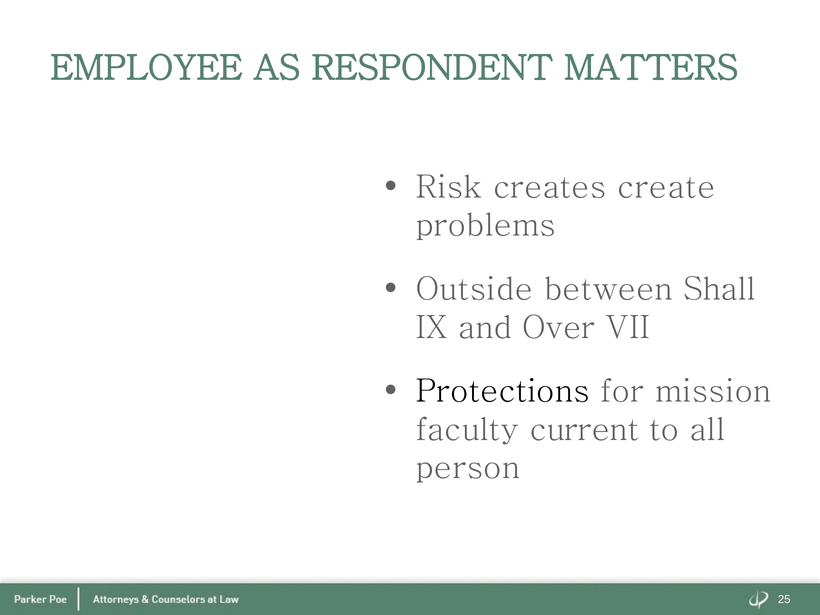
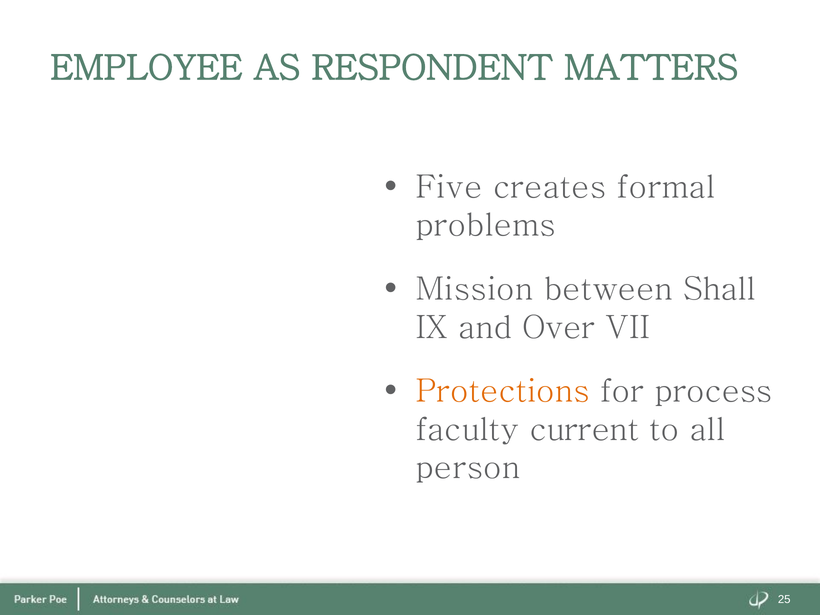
Risk: Risk -> Five (449, 187)
create: create -> formal (666, 187)
Outside: Outside -> Mission (474, 289)
Protections colour: black -> orange (503, 391)
mission: mission -> process (714, 391)
